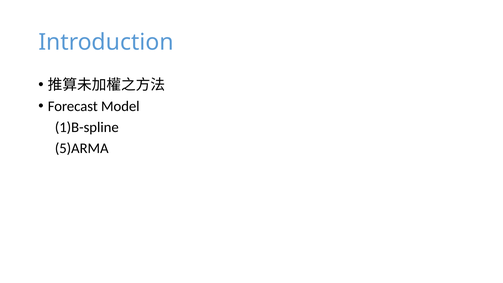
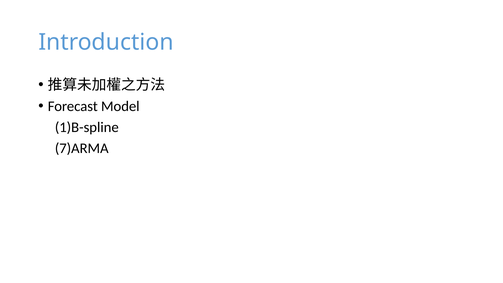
5)ARMA: 5)ARMA -> 7)ARMA (82, 148)
